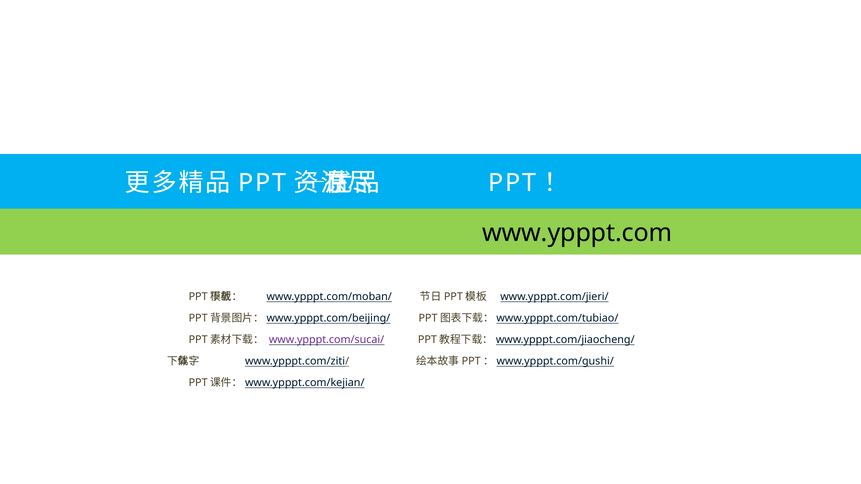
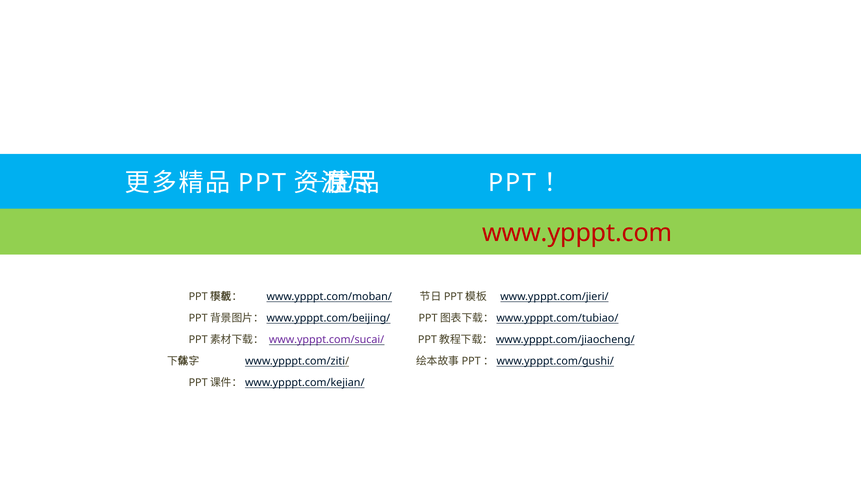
www.ypppt.com colour: black -> red (577, 233)
